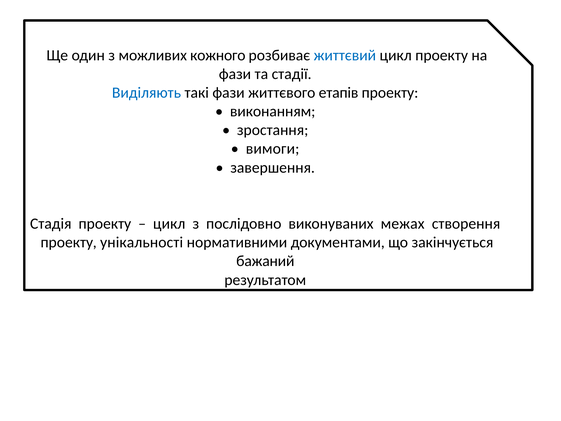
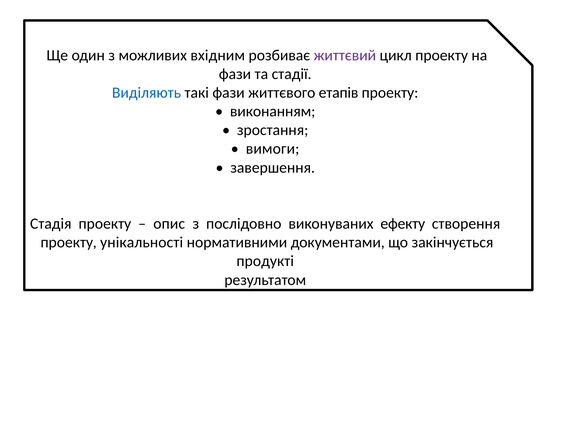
кожного: кожного -> вхідним (218, 55)
життєвий colour: blue -> purple (345, 55)
цикл: цикл -> опис (169, 224)
межах: межах -> ефекту (403, 224)
бажаний: бажаний -> продукті (265, 261)
